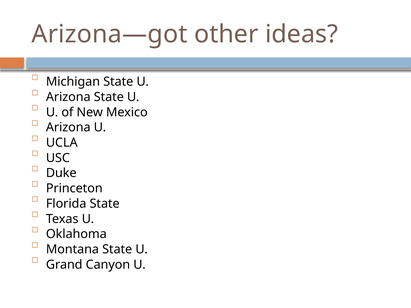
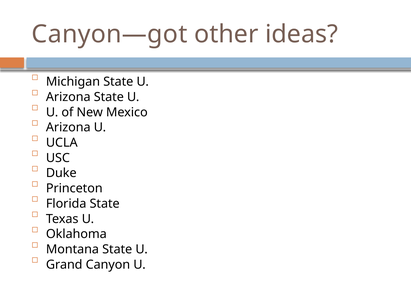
Arizona—got: Arizona—got -> Canyon—got (110, 34)
